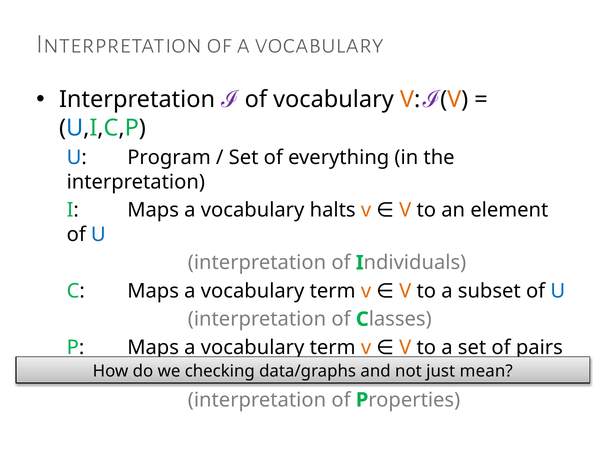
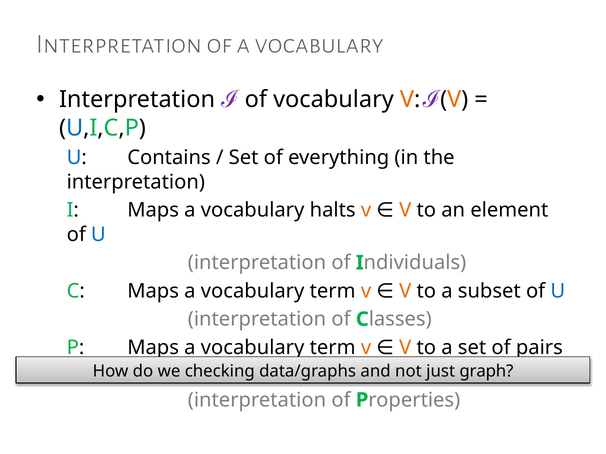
Program: Program -> Contains (169, 158)
mean: mean -> graph (486, 372)
